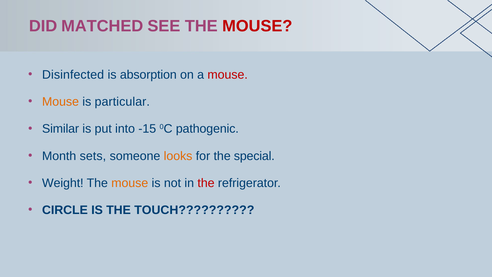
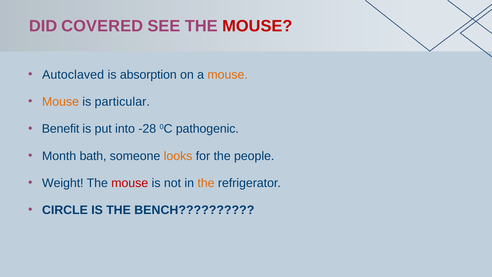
MATCHED: MATCHED -> COVERED (102, 26)
Disinfected: Disinfected -> Autoclaved (73, 75)
mouse colour: red -> orange (228, 75)
Similar: Similar -> Benefit (61, 129)
-15: -15 -> -28 (147, 129)
sets: sets -> bath (93, 156)
special: special -> people (254, 156)
mouse colour: orange -> red (130, 183)
the colour: red -> orange (206, 183)
TOUCH: TOUCH -> BENCH (194, 210)
